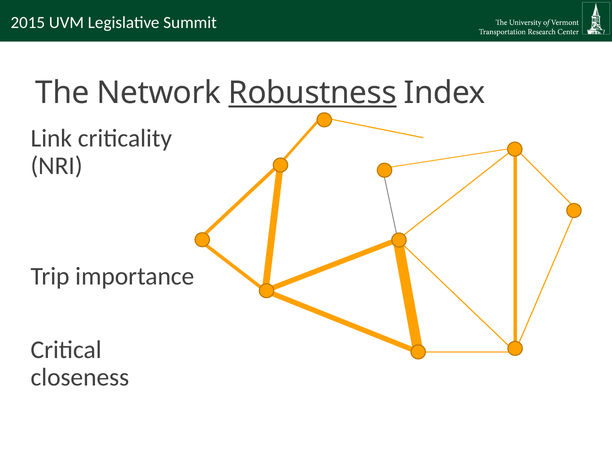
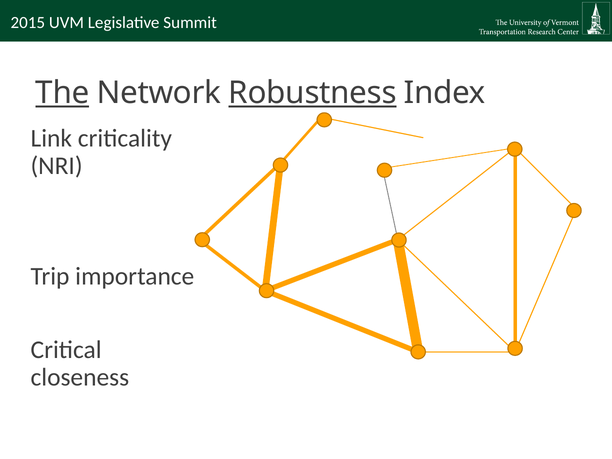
The underline: none -> present (62, 93)
